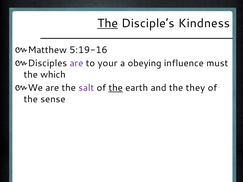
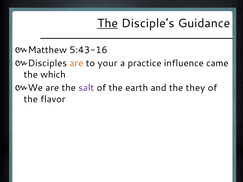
Kindness: Kindness -> Guidance (204, 23)
5:19-16: 5:19-16 -> 5:43-16 (88, 50)
are colour: purple -> orange (76, 63)
obeying: obeying -> practice (145, 63)
must: must -> came (217, 63)
the underline: present -> none (116, 88)
sense: sense -> flavor (53, 99)
